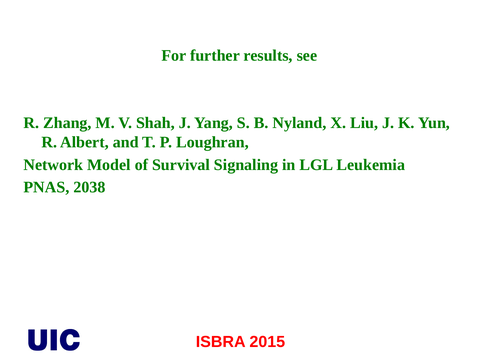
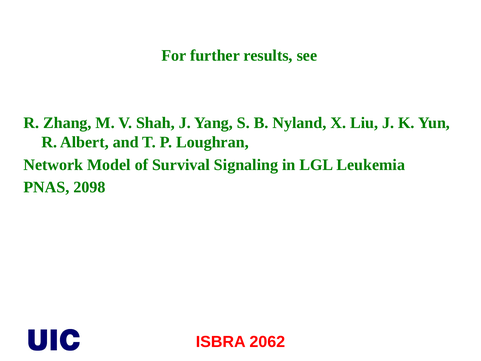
2038: 2038 -> 2098 (89, 187)
2015: 2015 -> 2062 (267, 342)
